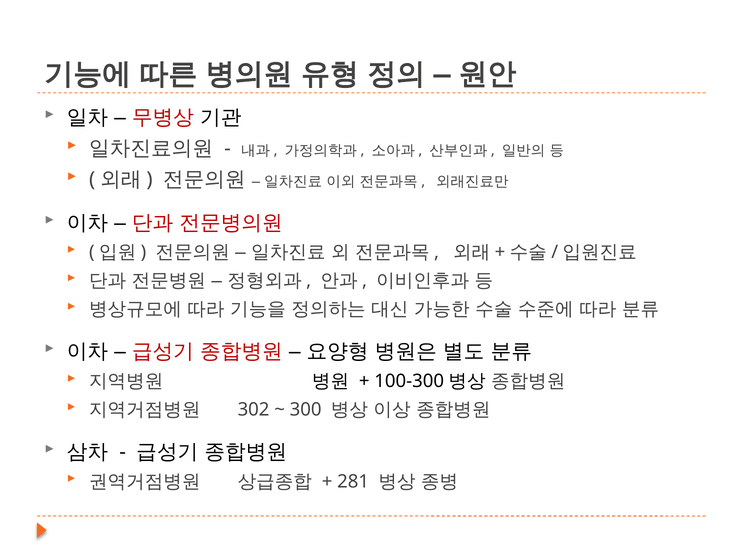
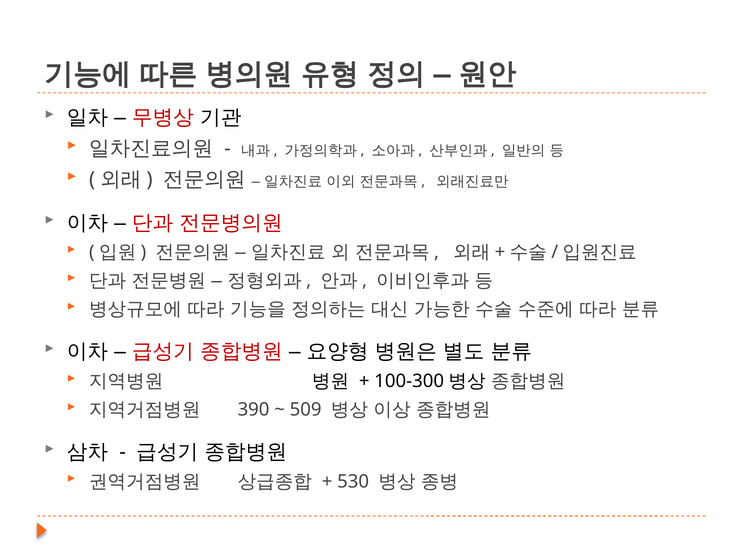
302: 302 -> 390 (254, 410)
300: 300 -> 509 (306, 410)
281: 281 -> 530 (353, 482)
